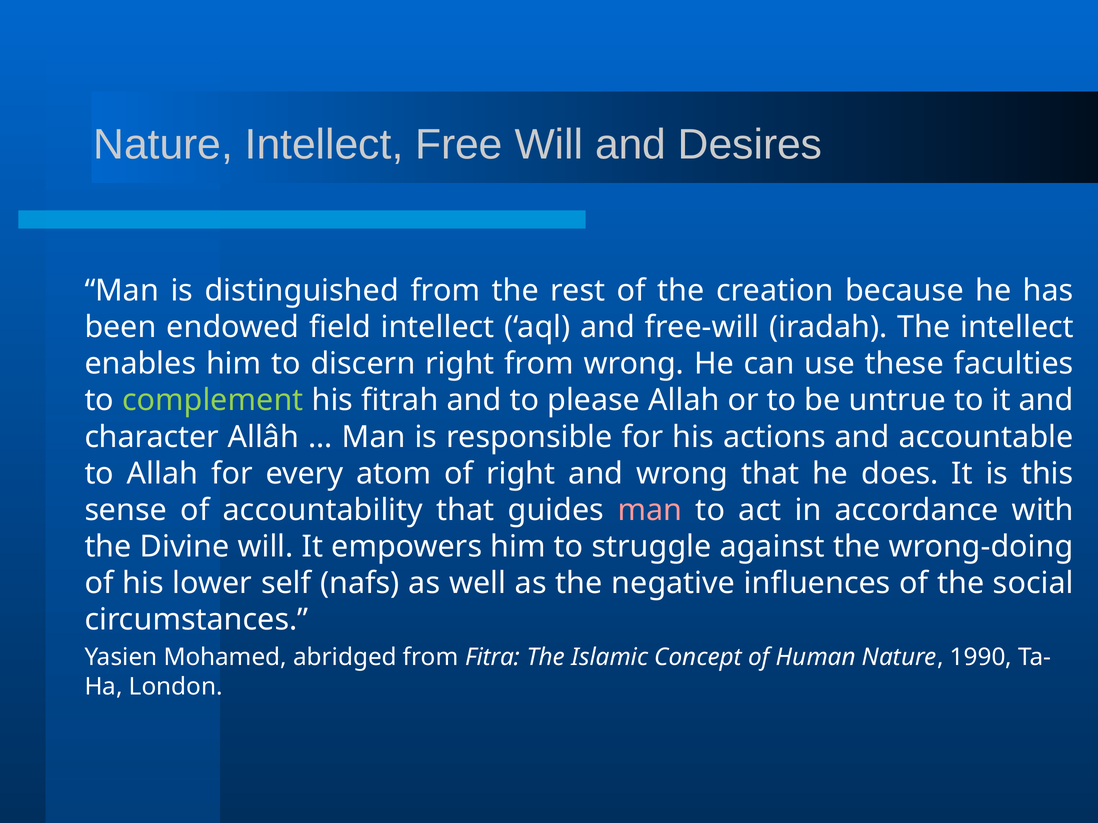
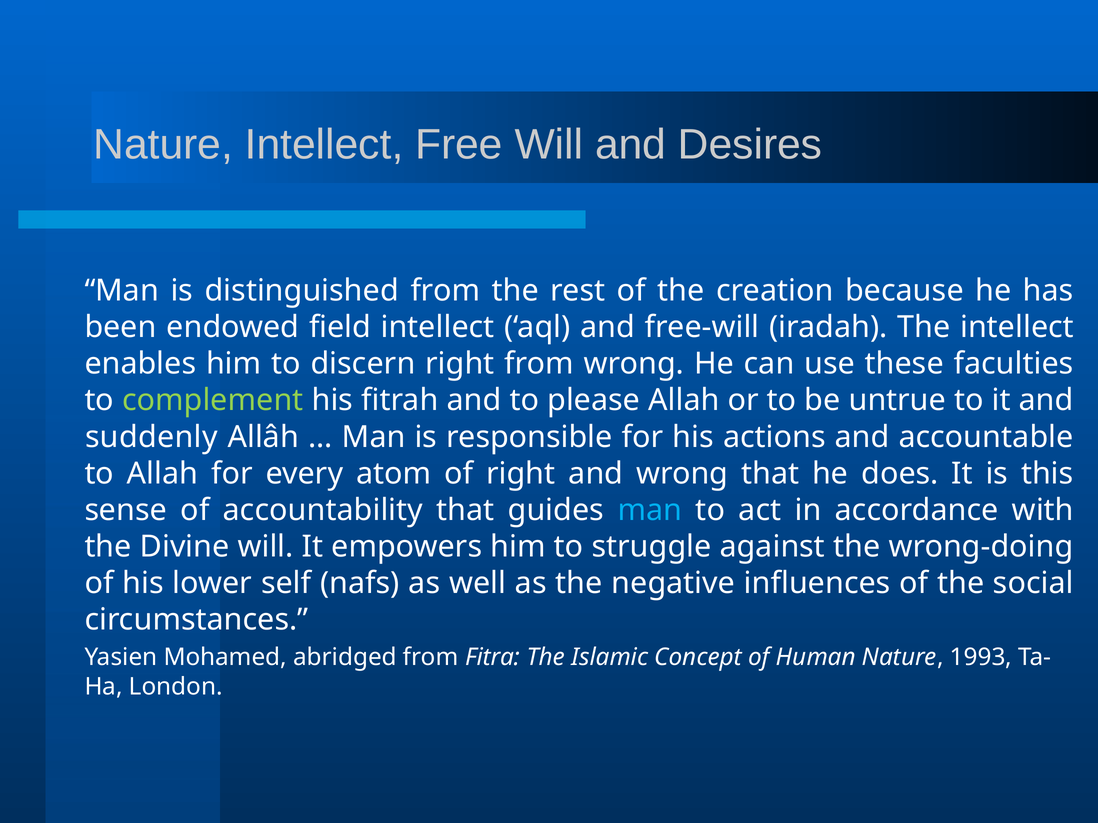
character: character -> suddenly (151, 437)
man colour: pink -> light blue (650, 510)
1990: 1990 -> 1993 (981, 658)
